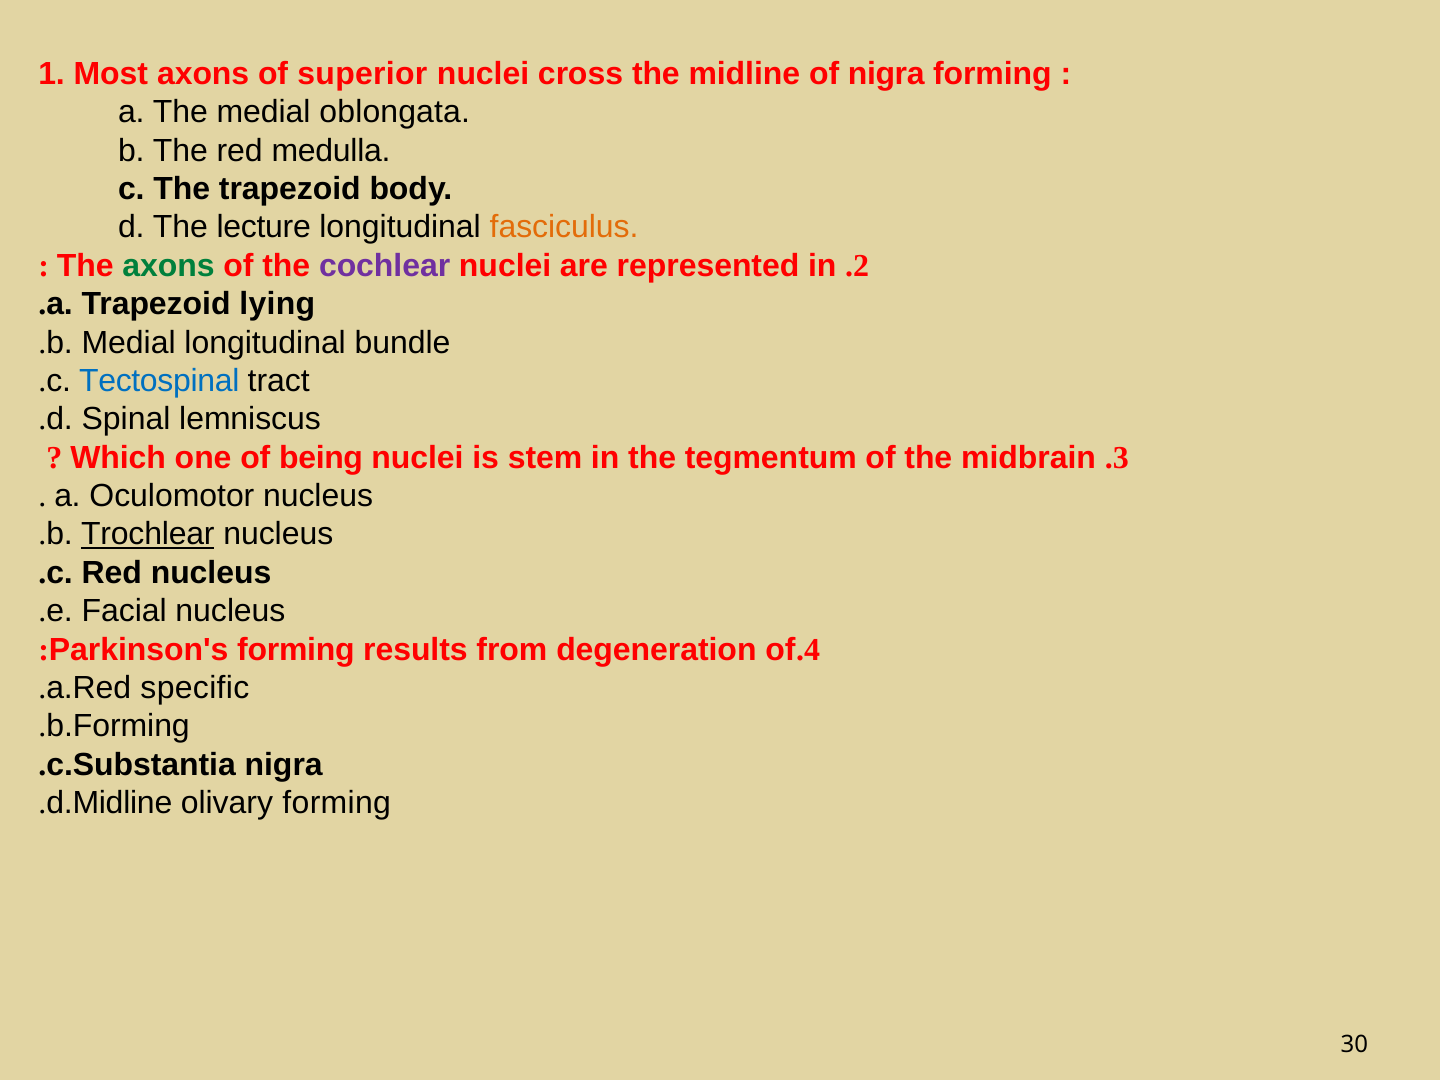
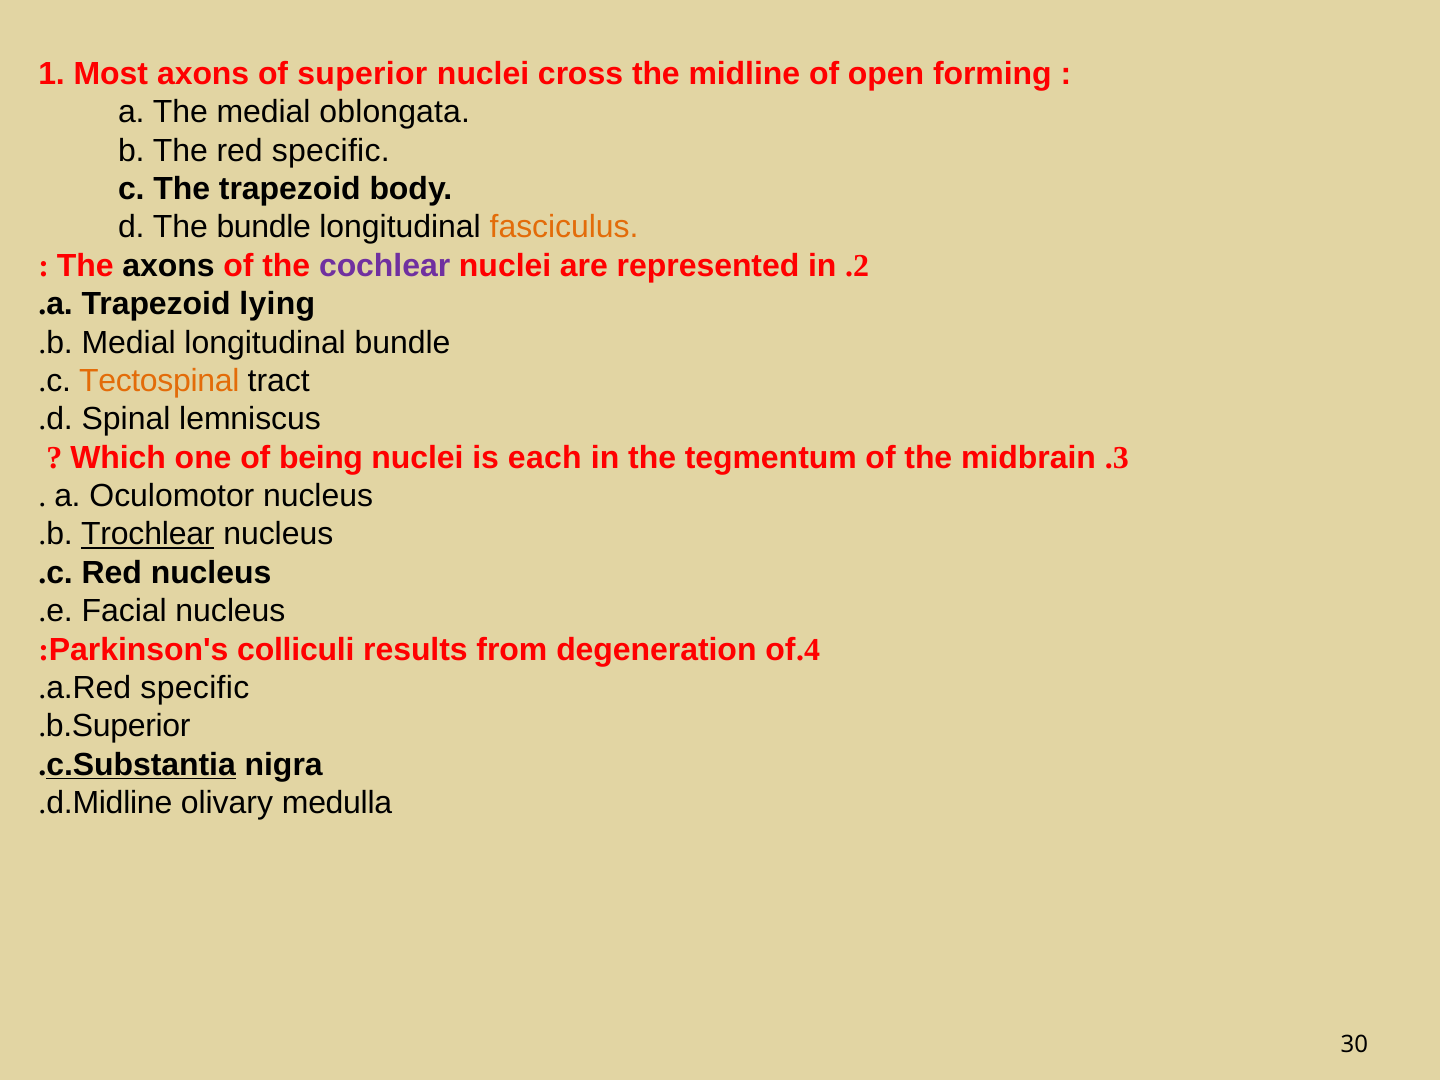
of nigra: nigra -> open (886, 74)
red medulla: medulla -> specific (331, 151)
The lecture: lecture -> bundle (264, 227)
axons colour: green -> black (168, 266)
Tectospinal colour: blue -> orange (159, 381)
stem: stem -> each (545, 458)
forming: forming -> colliculi (296, 650)
b.Forming: b.Forming -> b.Superior (118, 726)
c.Substantia underline: none -> present (141, 765)
olivary forming: forming -> medulla (337, 803)
